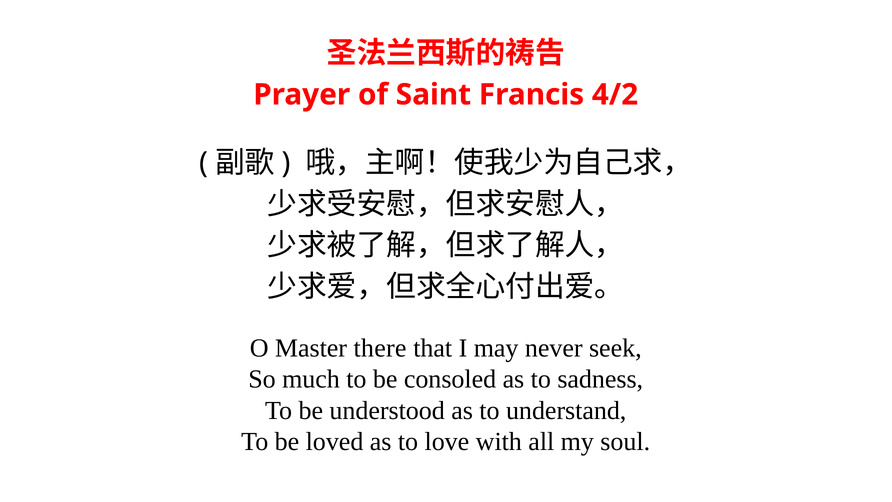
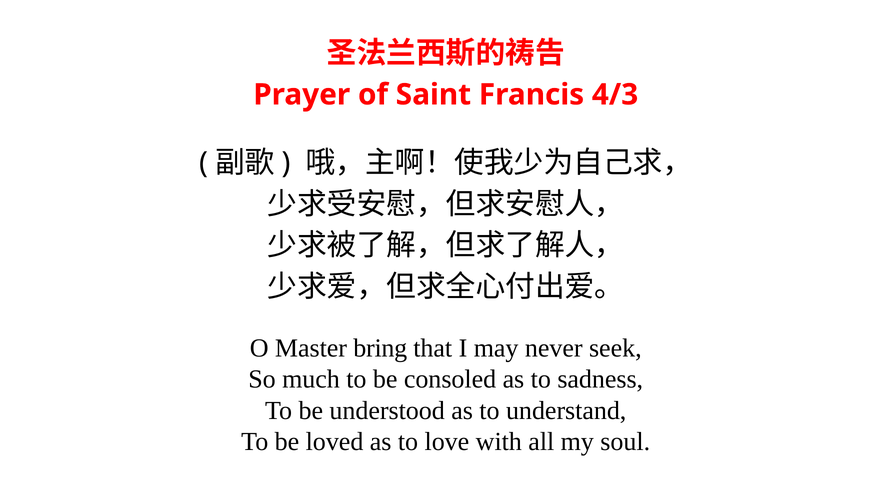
4/2: 4/2 -> 4/3 (615, 95)
there: there -> bring (380, 348)
